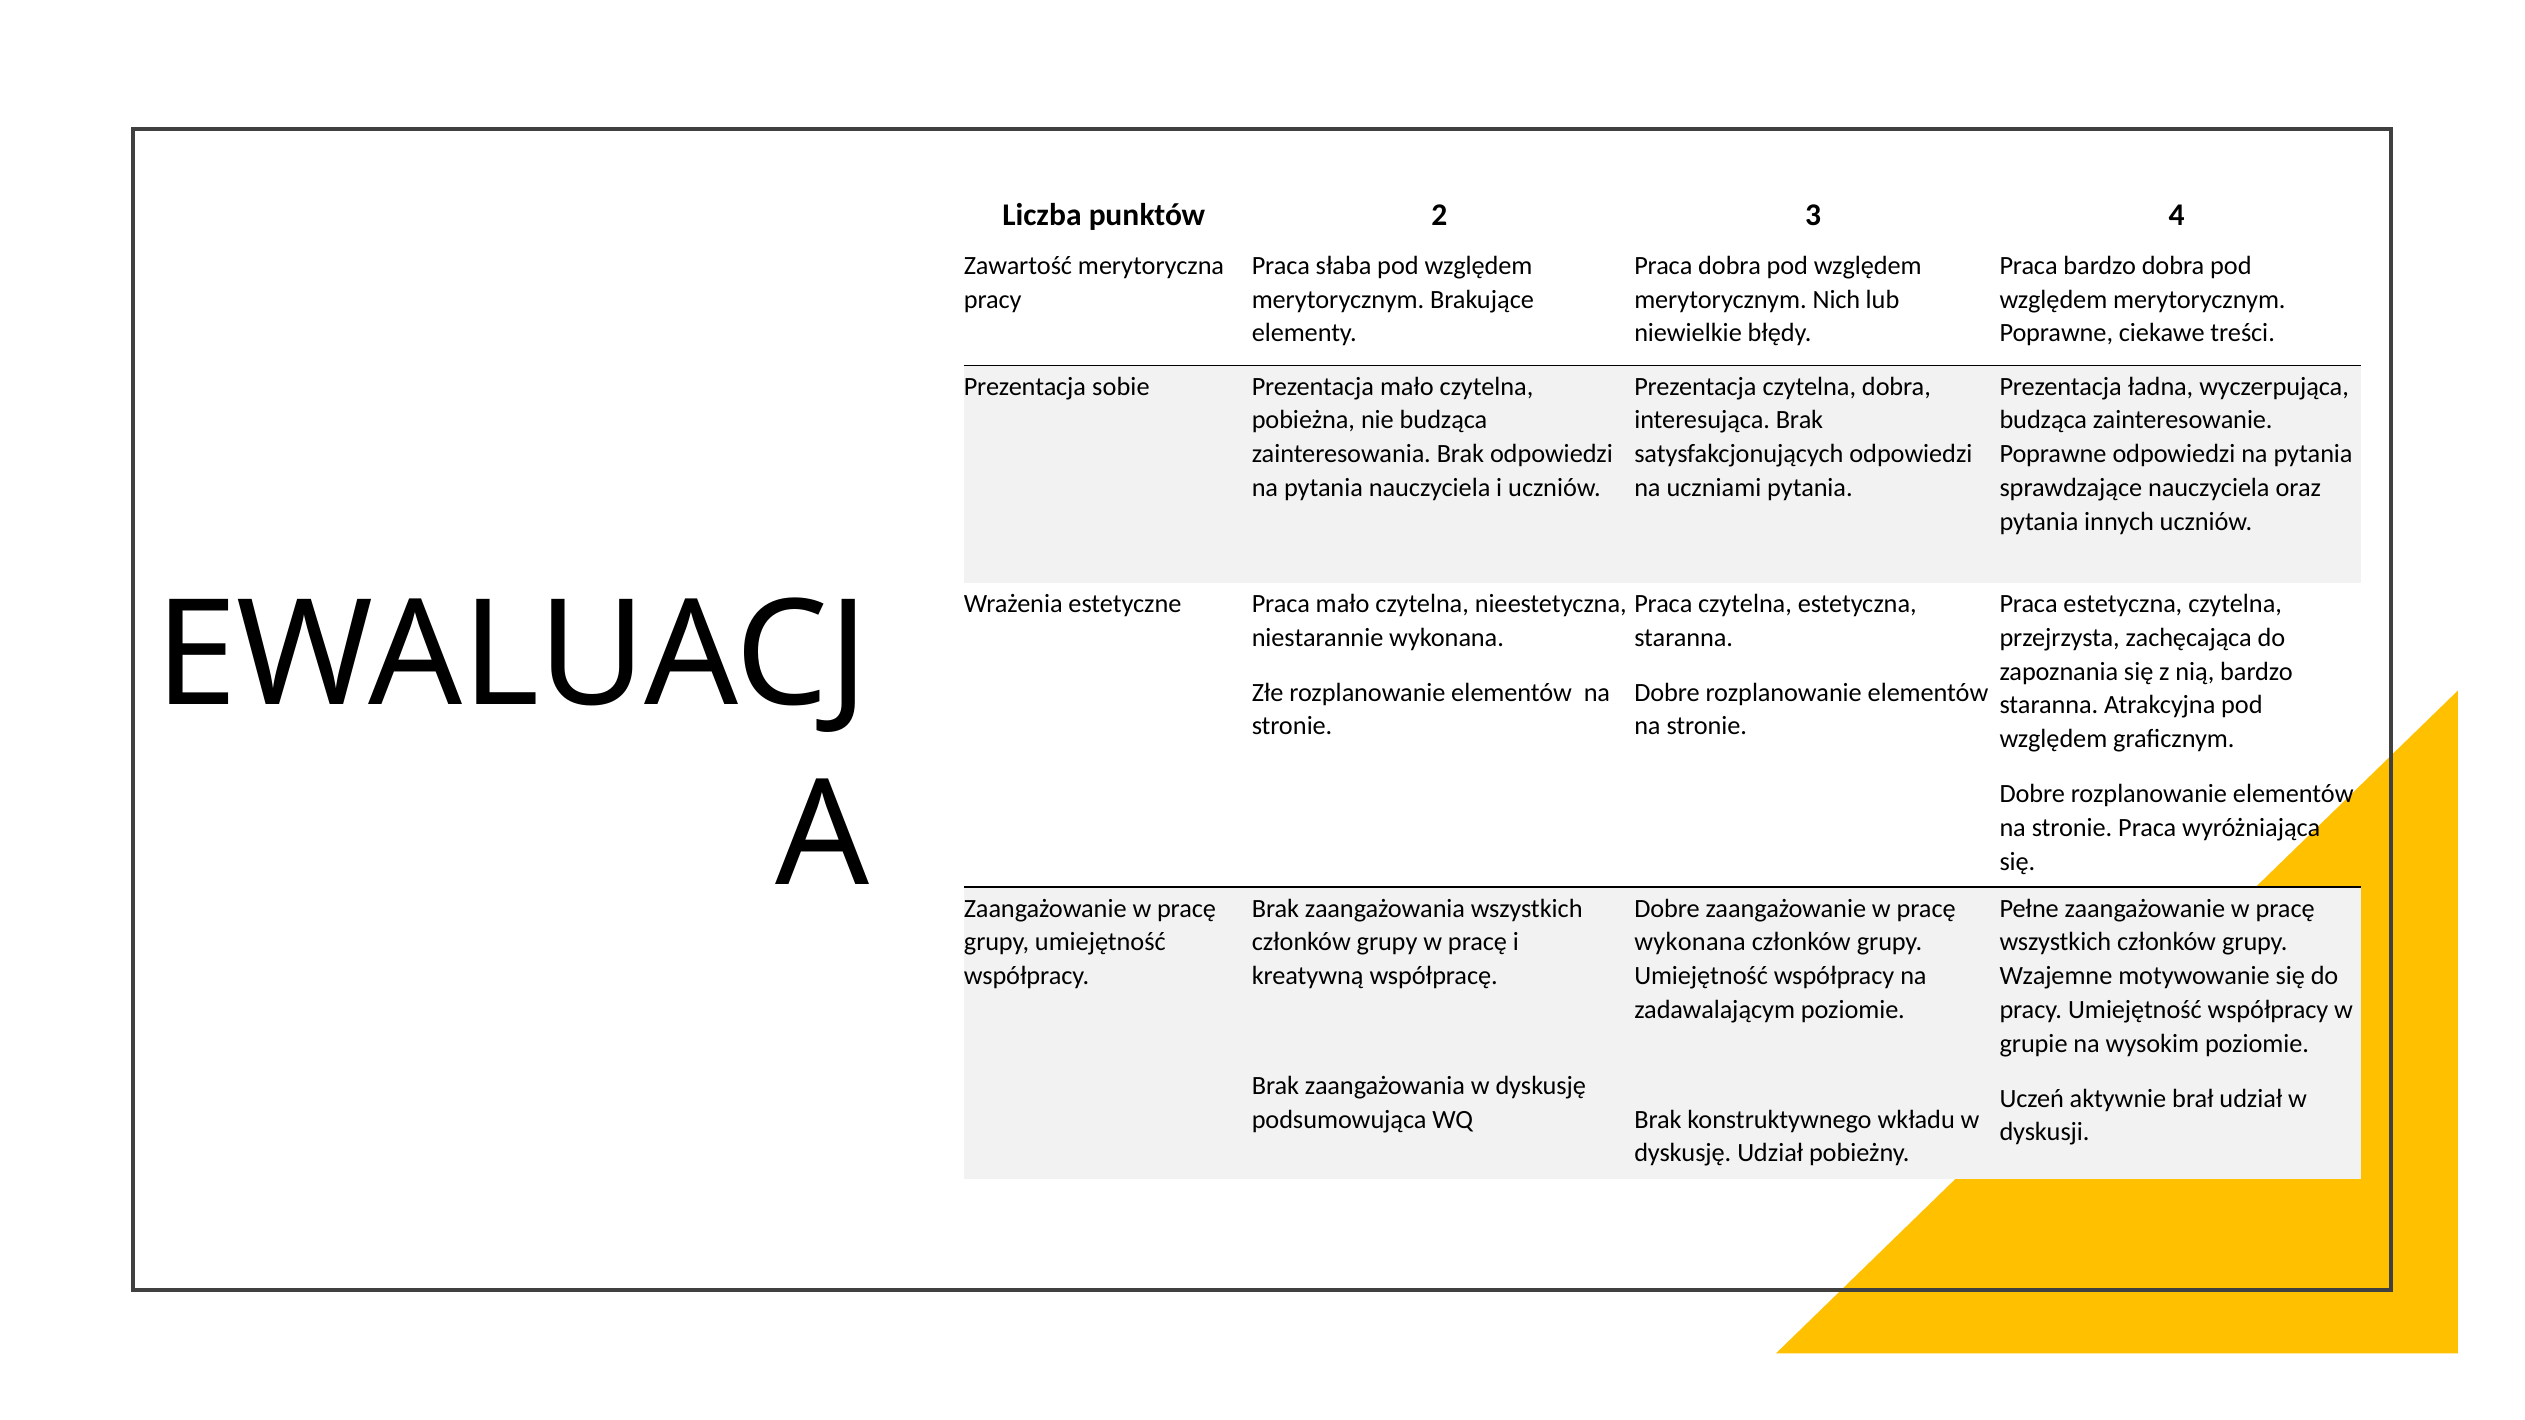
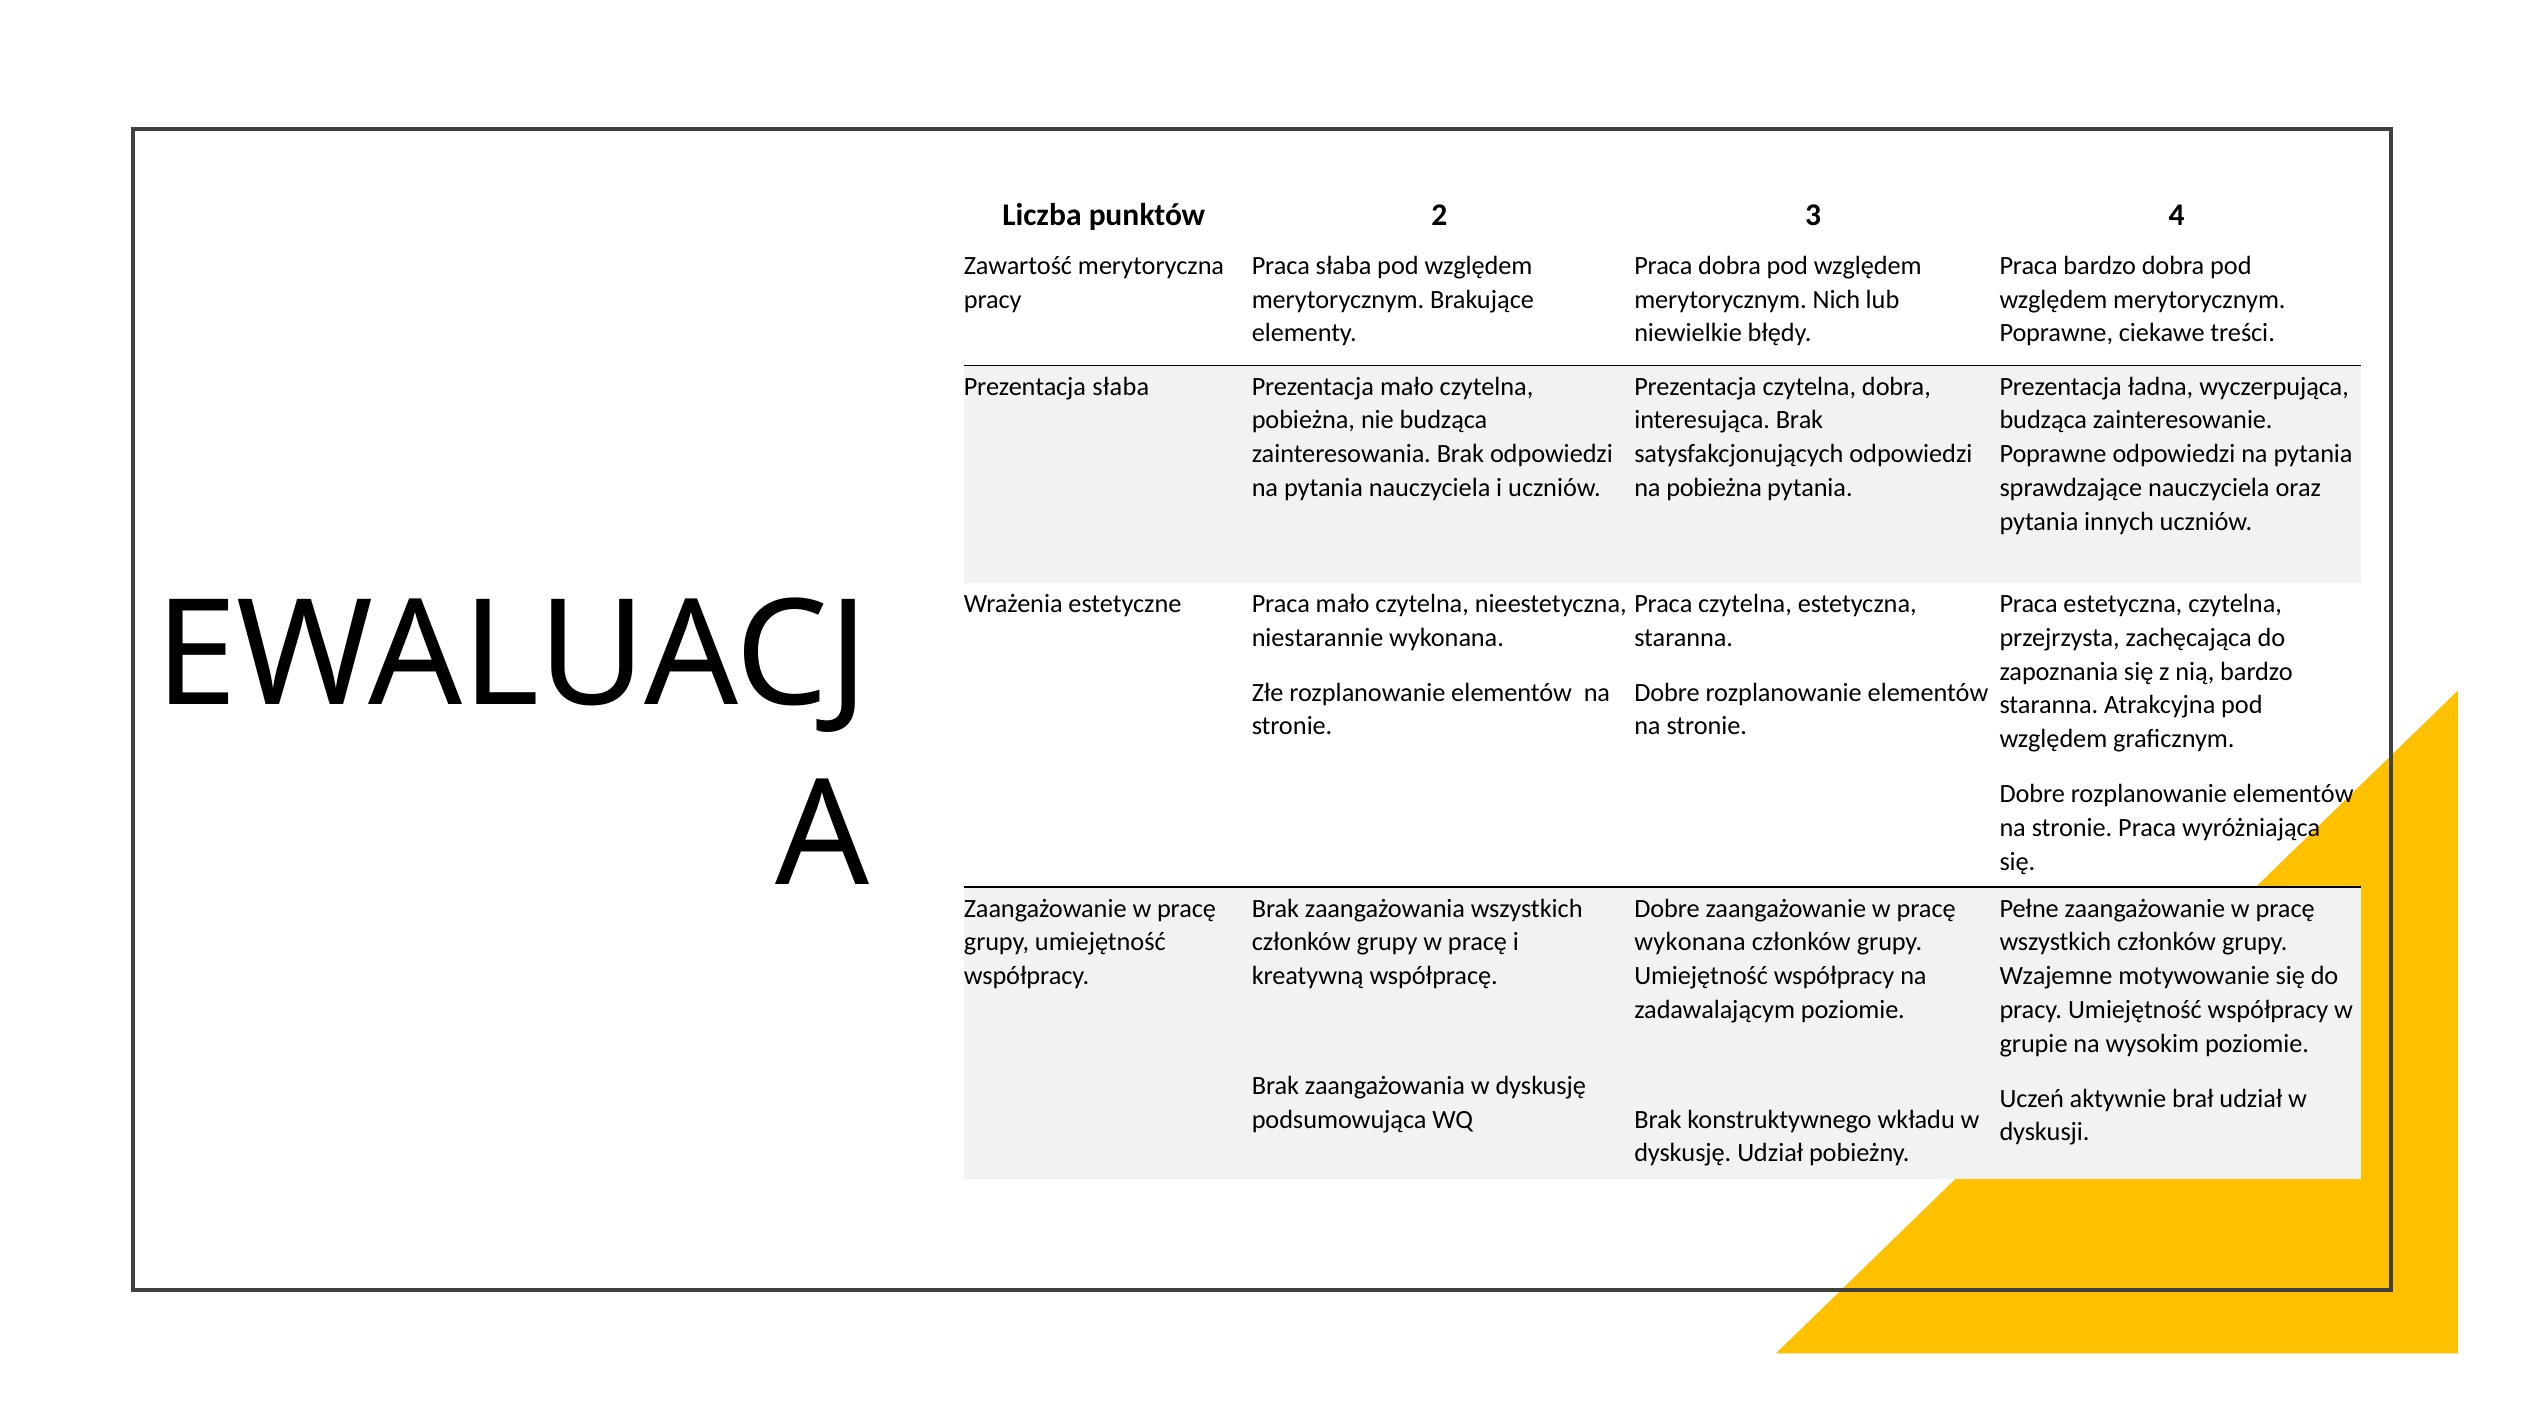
Prezentacja sobie: sobie -> słaba (1121, 387)
na uczniami: uczniami -> pobieżna (1714, 488)
